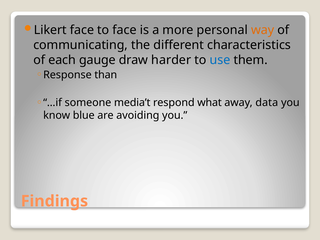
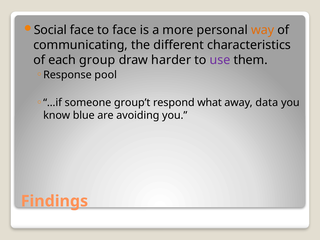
Likert: Likert -> Social (50, 30)
gauge: gauge -> group (97, 60)
use colour: blue -> purple (220, 60)
than: than -> pool (106, 75)
media’t: media’t -> group’t (132, 103)
